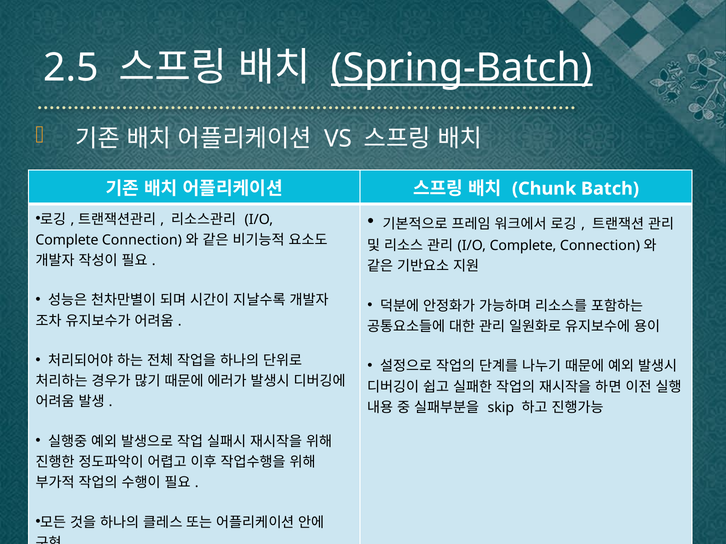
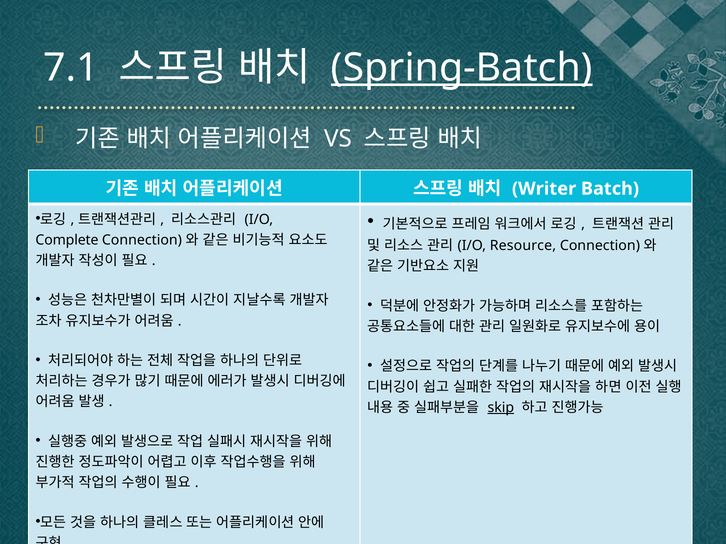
2.5: 2.5 -> 7.1 (71, 68)
Chunk: Chunk -> Writer (544, 189)
Complete: Complete -> Resource (523, 246)
skip underline: none -> present (501, 408)
